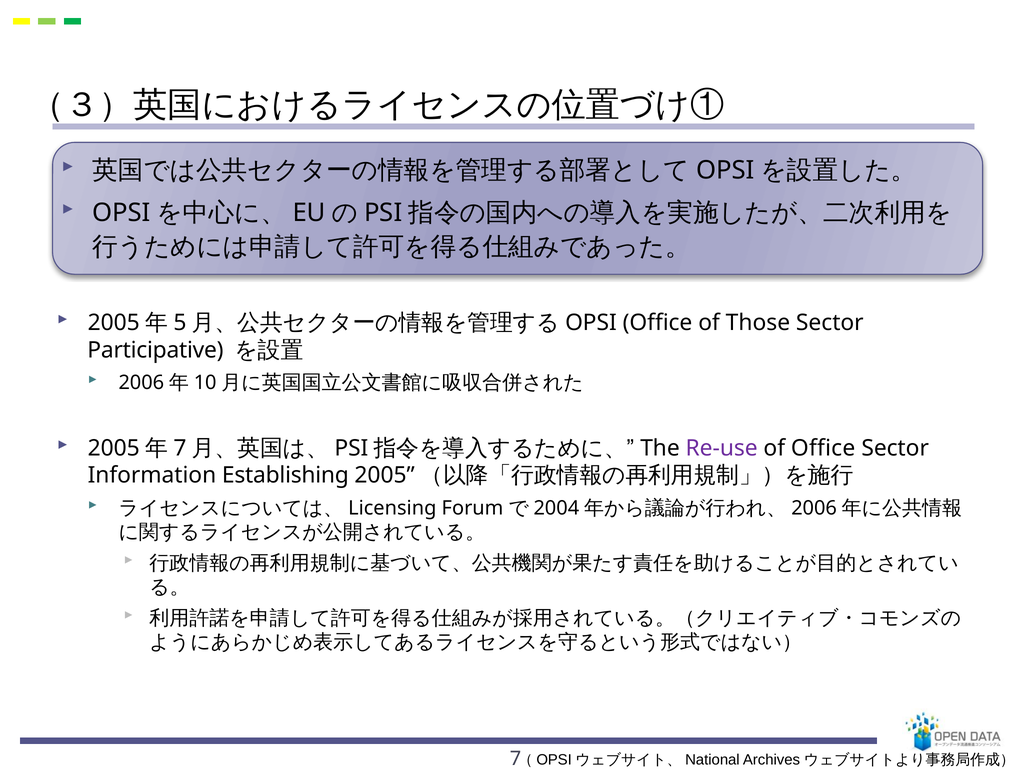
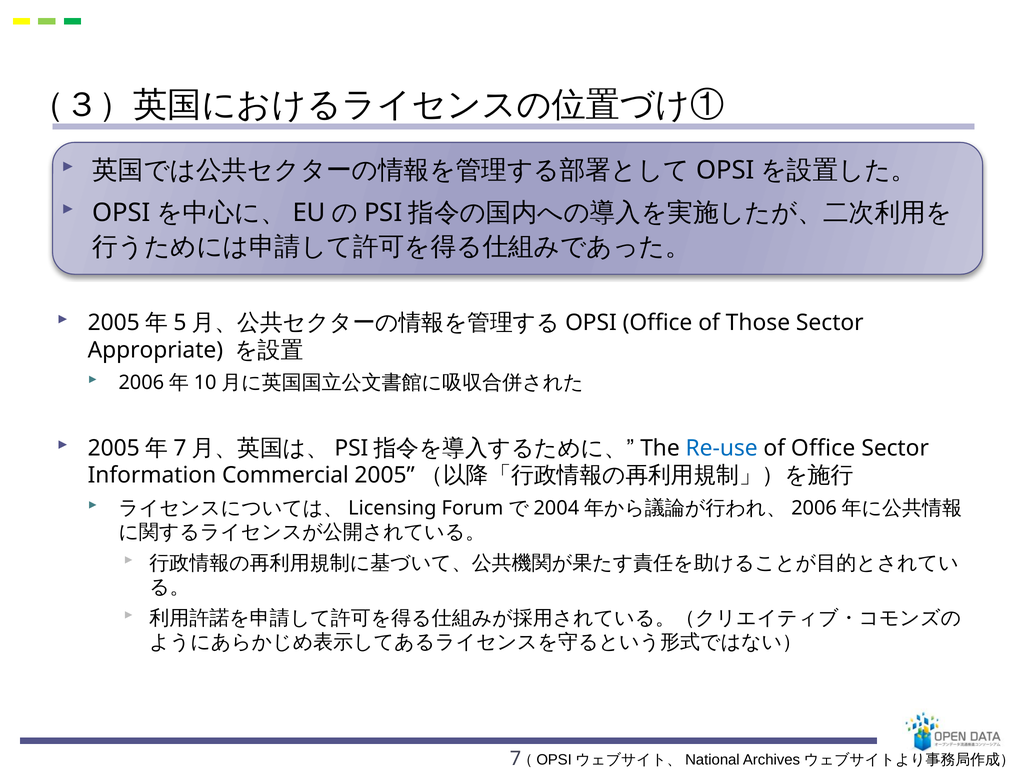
Participative: Participative -> Appropriate (155, 350)
Re-use colour: purple -> blue (722, 448)
Establishing: Establishing -> Commercial (285, 476)
